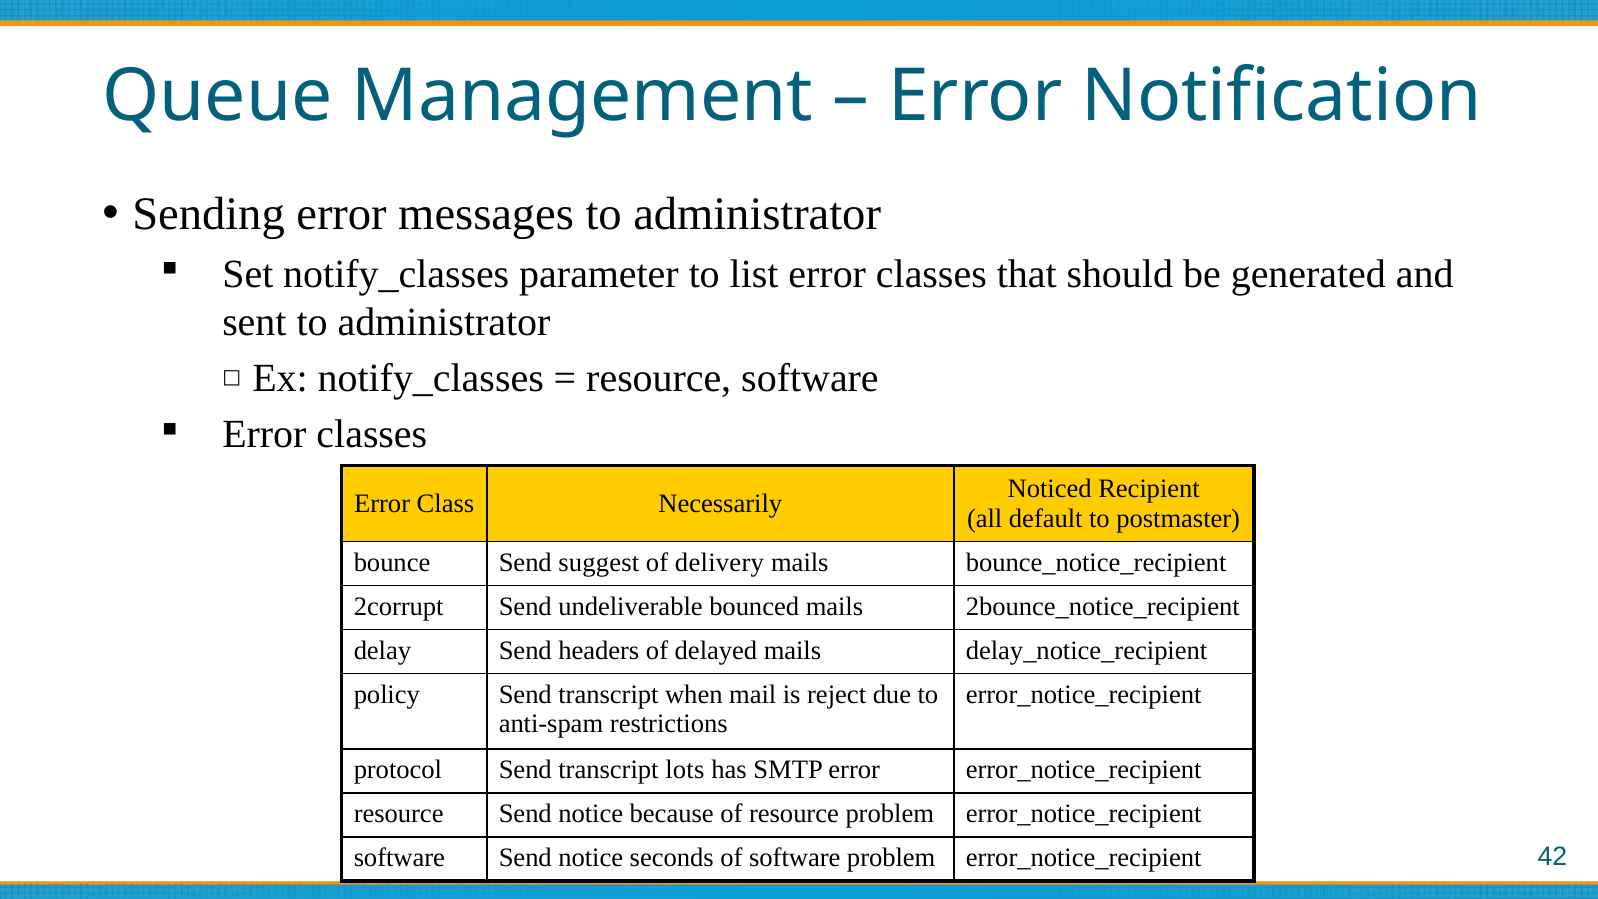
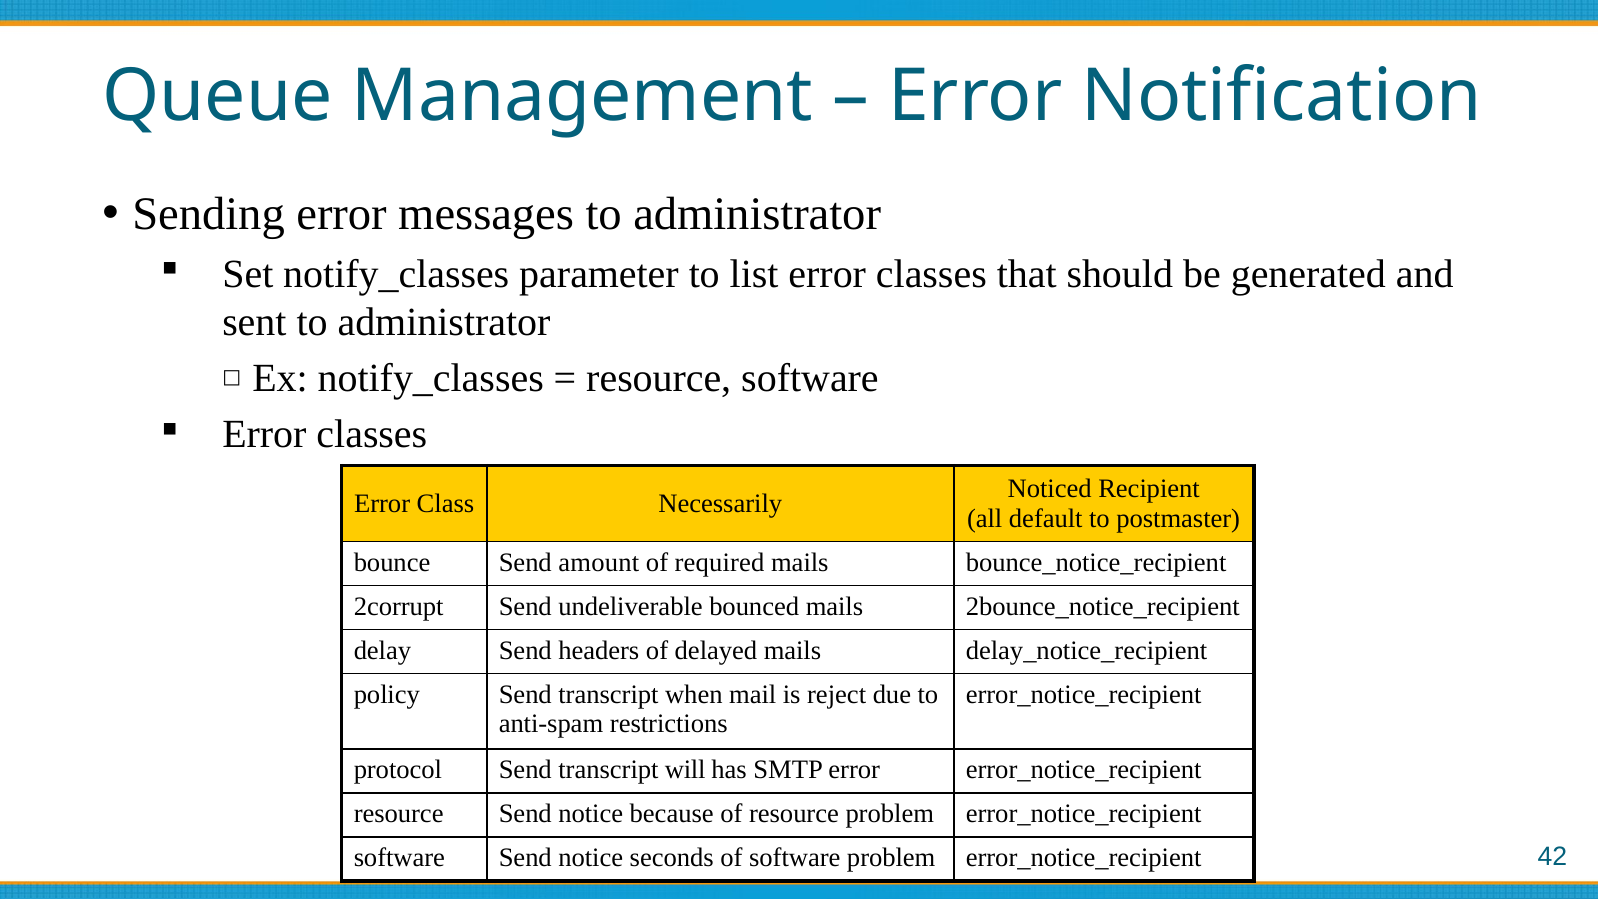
suggest: suggest -> amount (599, 562)
delivery: delivery -> required (720, 562)
lots: lots -> will (685, 770)
